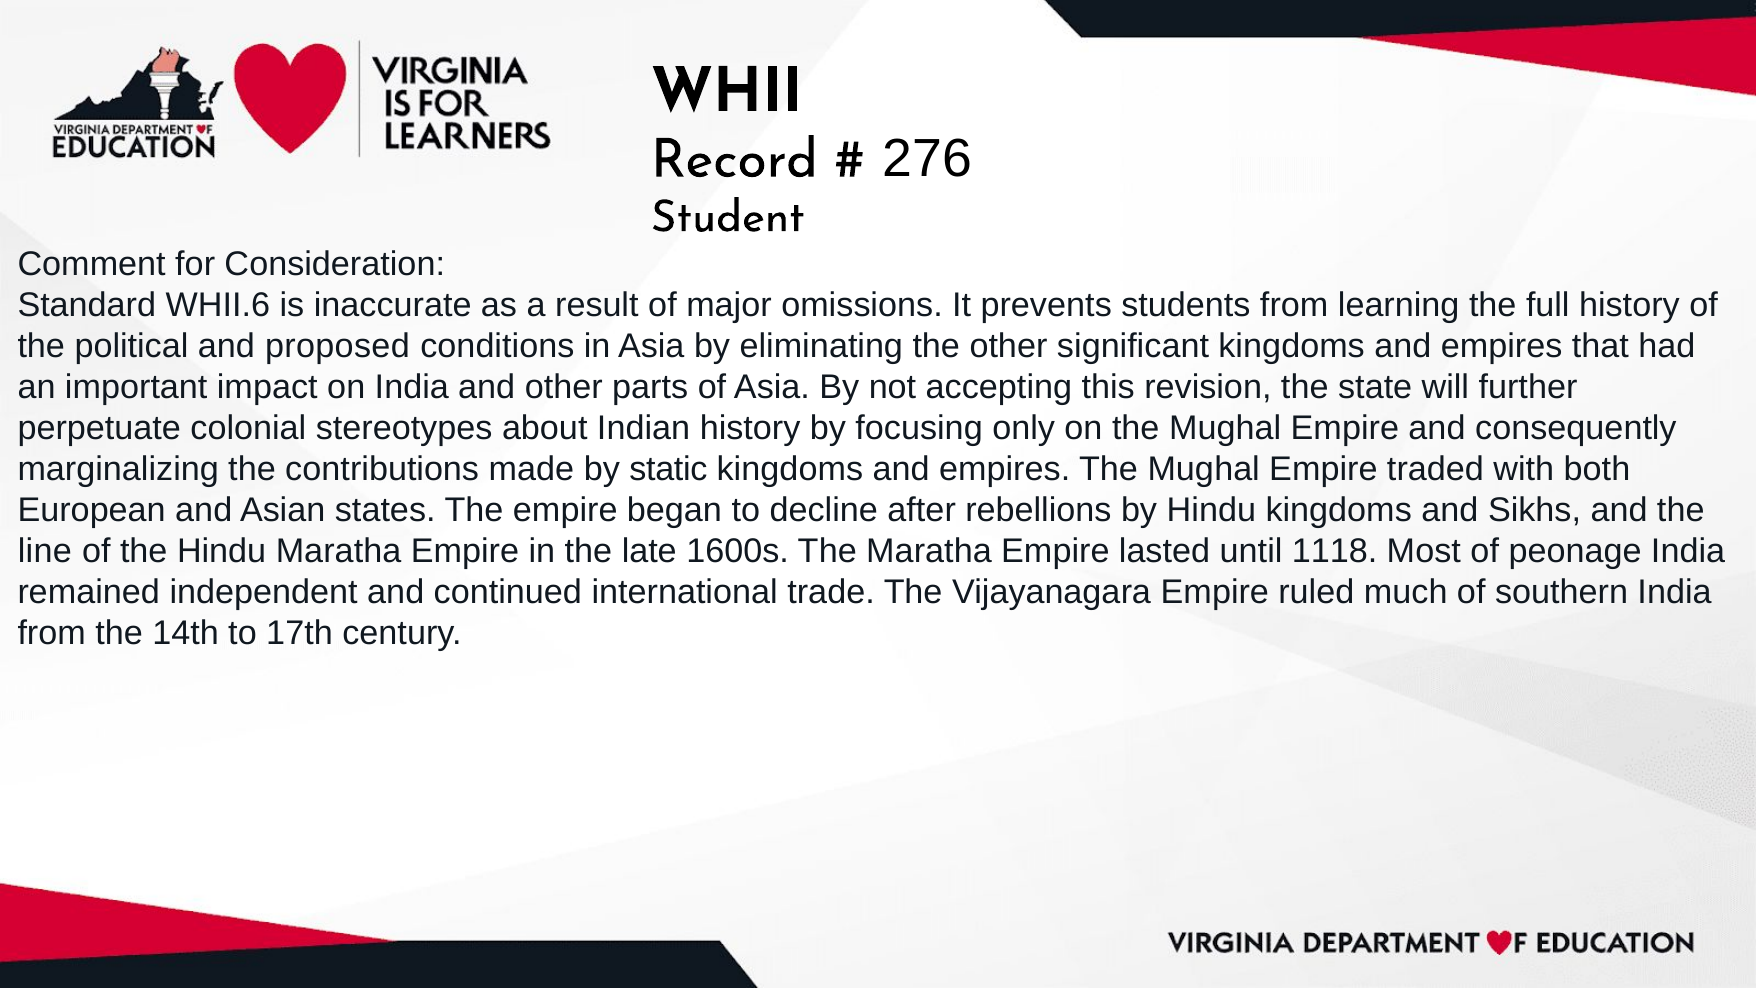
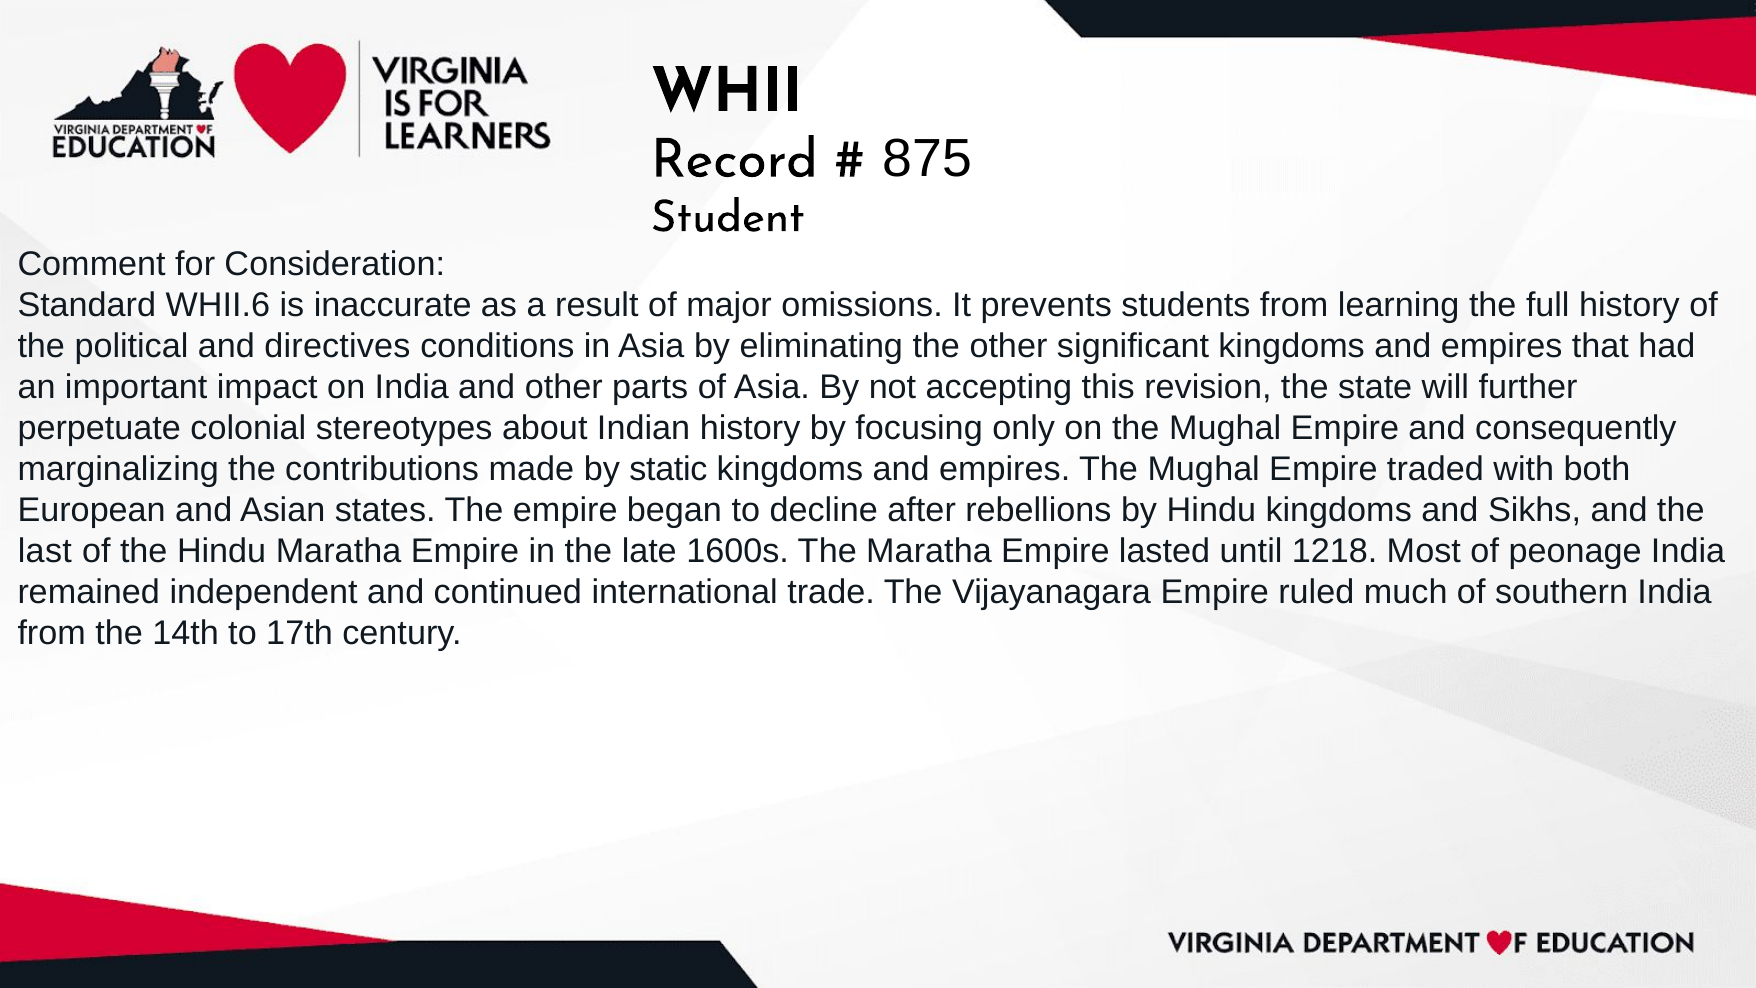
276: 276 -> 875 (927, 159)
proposed: proposed -> directives (337, 347)
line: line -> last (45, 552)
1118: 1118 -> 1218 (1335, 552)
